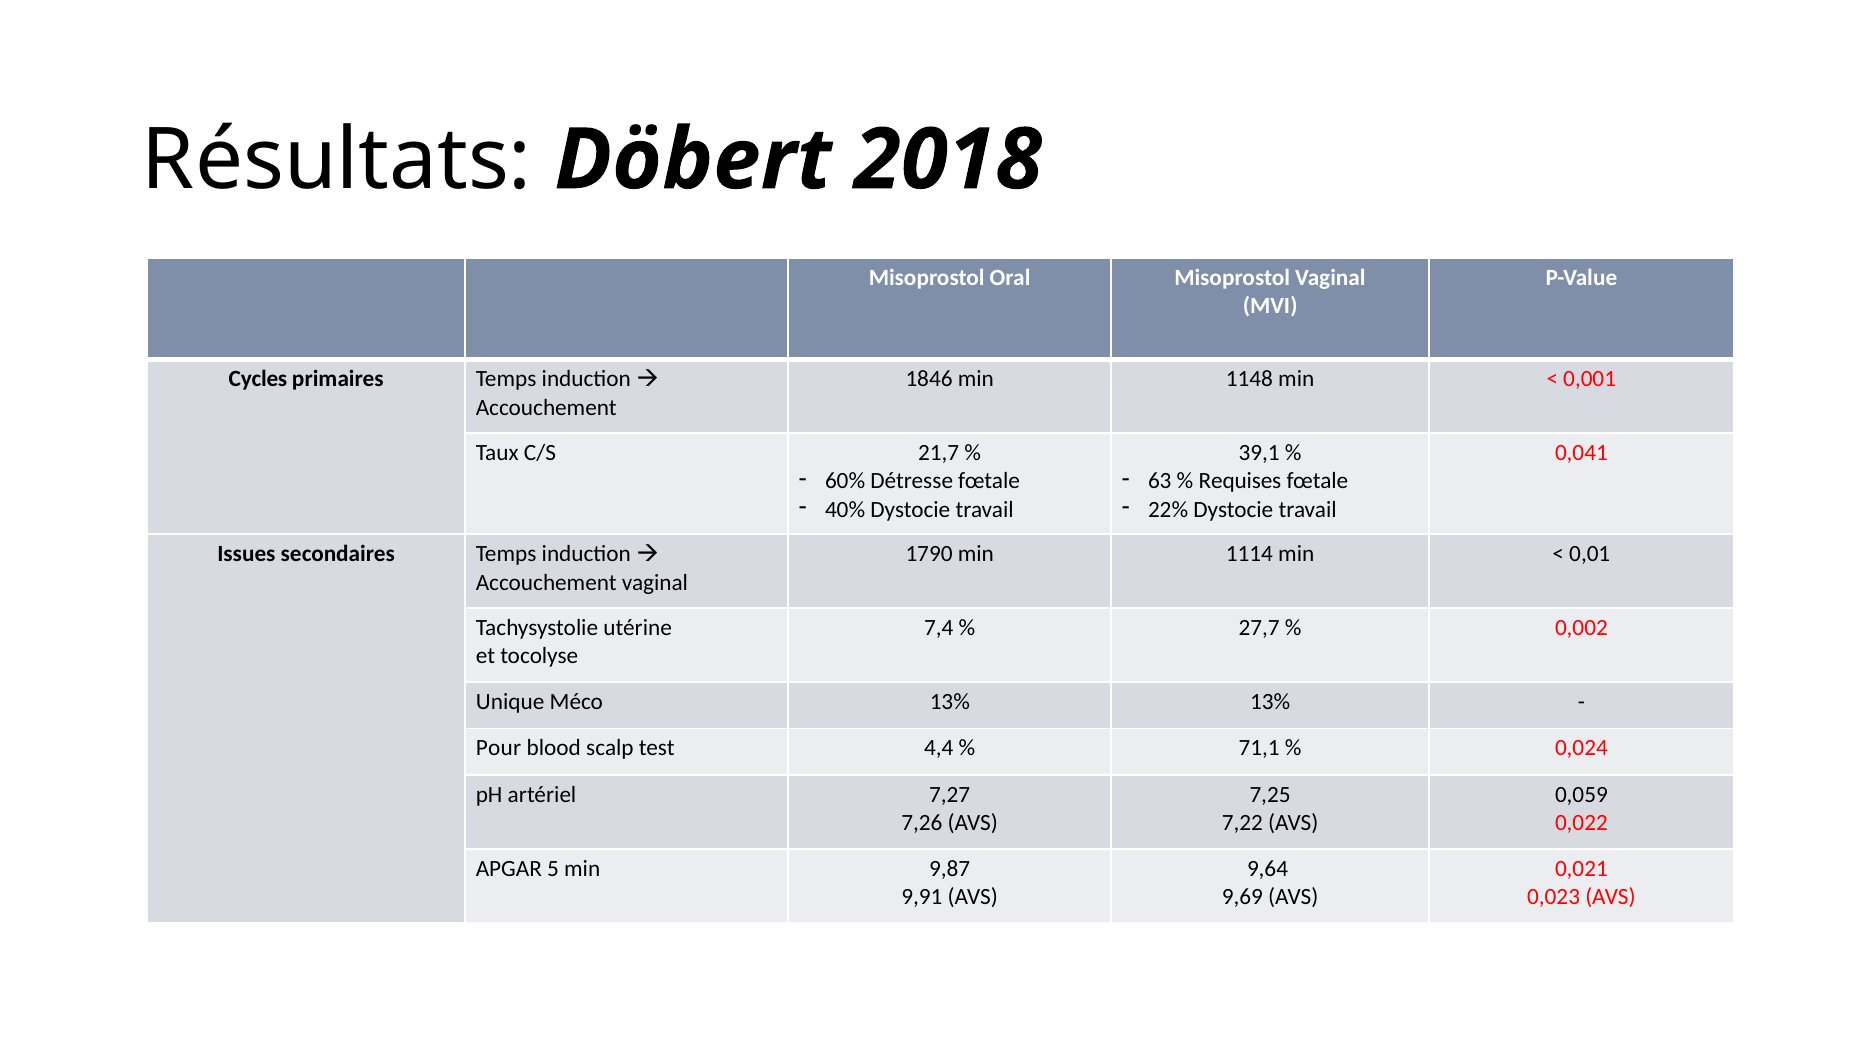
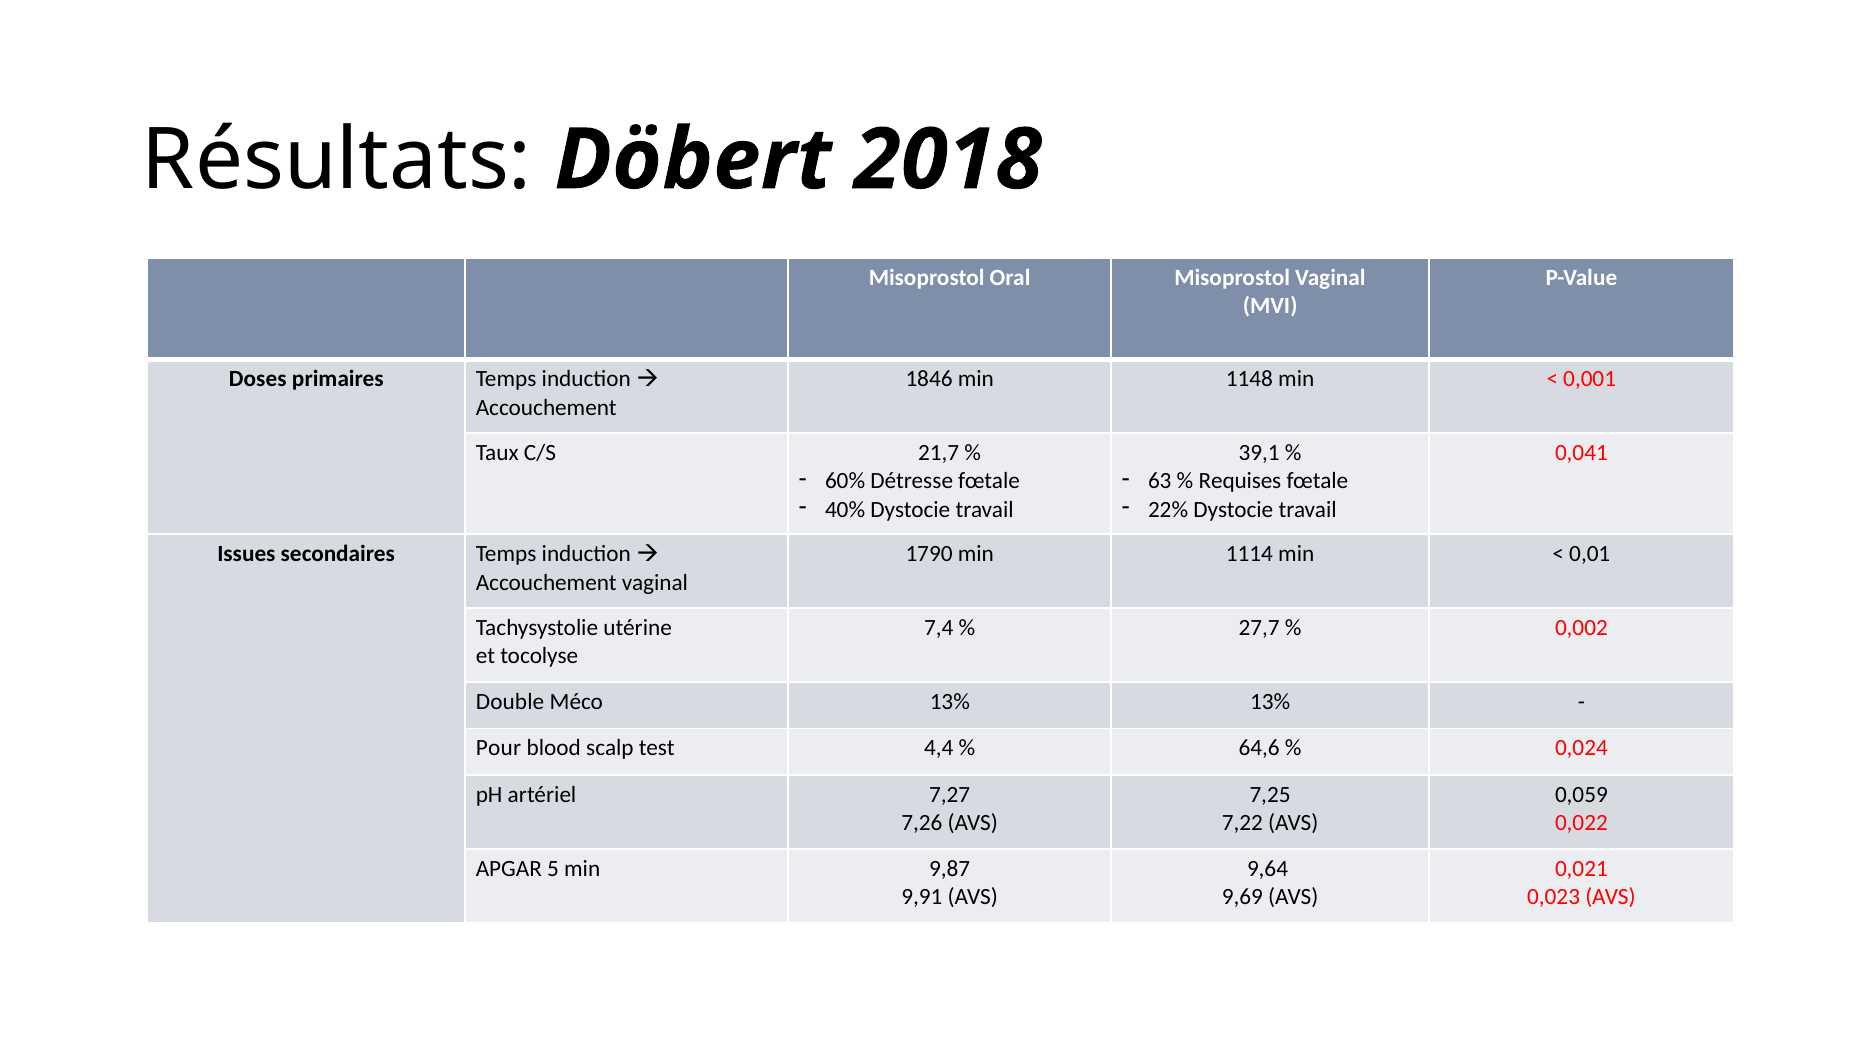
Cycles: Cycles -> Doses (258, 379)
Unique: Unique -> Double (510, 702)
71,1: 71,1 -> 64,6 (1259, 748)
